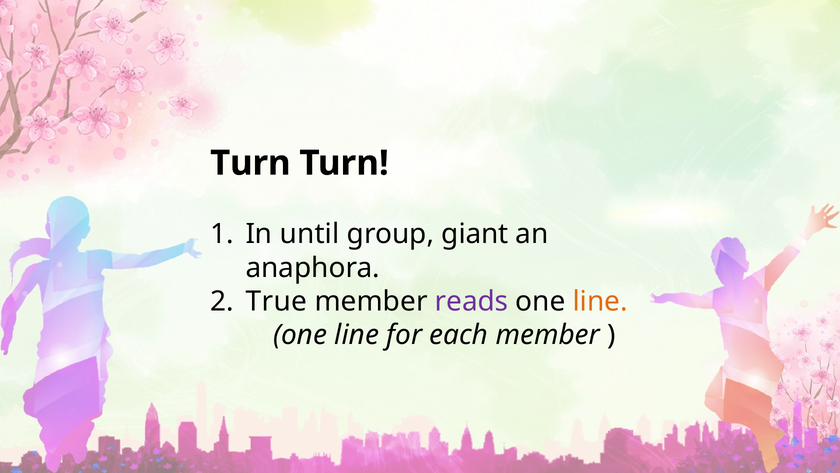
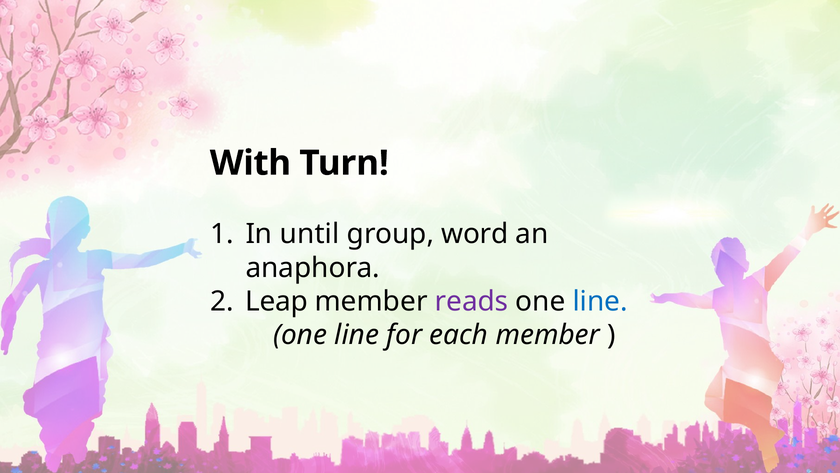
Turn: Turn -> With (250, 163)
giant: giant -> word (475, 234)
True: True -> Leap (277, 301)
line colour: orange -> blue (600, 301)
